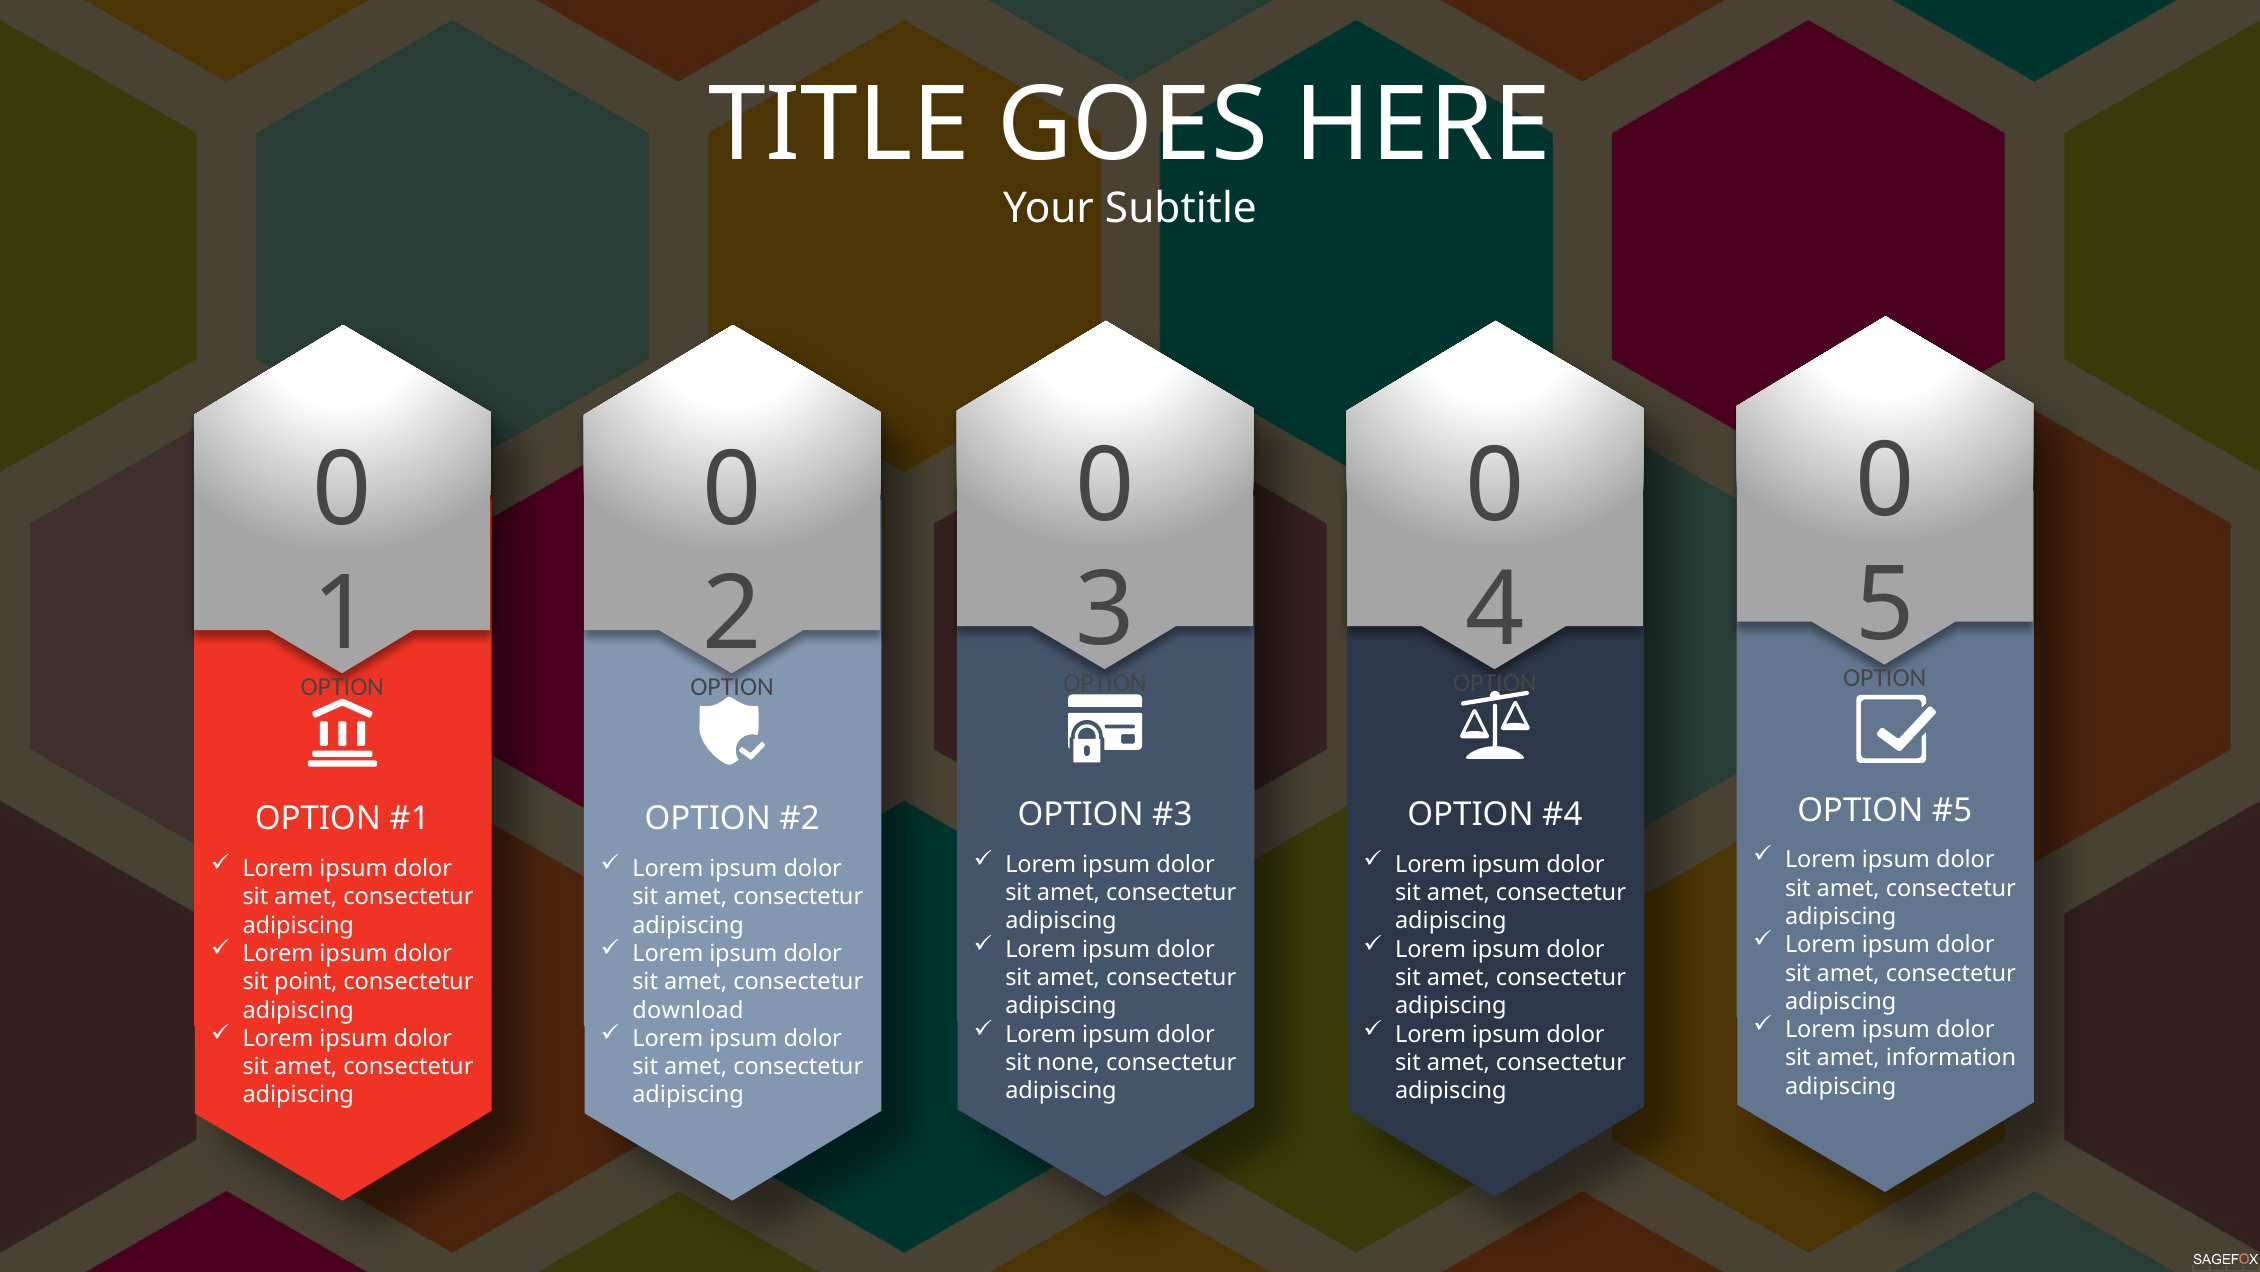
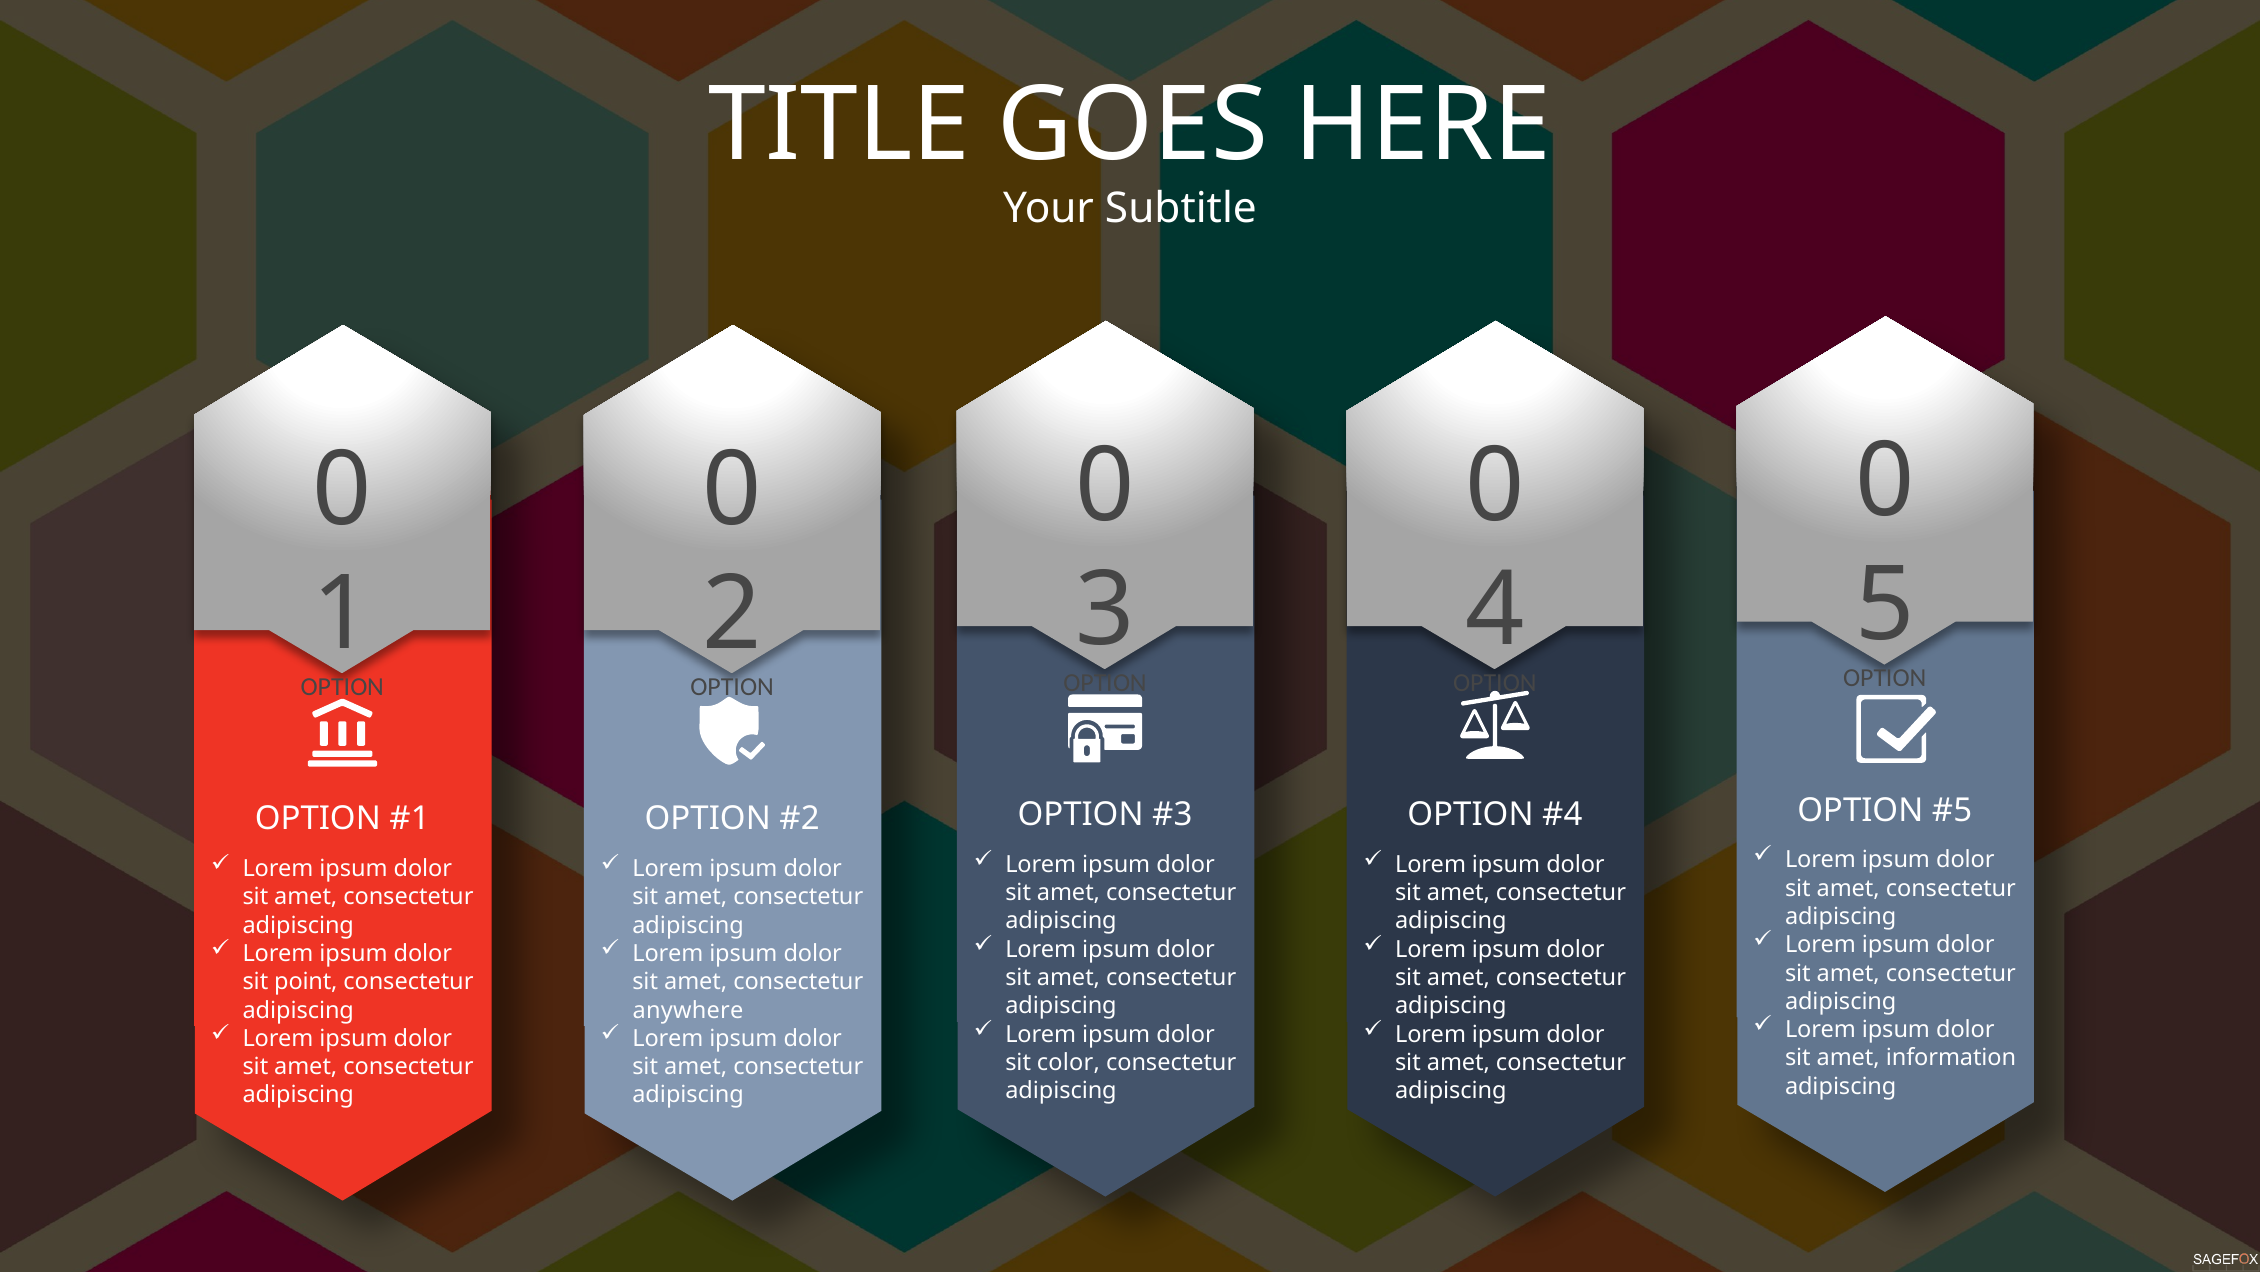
download: download -> anywhere (688, 1010)
none: none -> color (1068, 1062)
